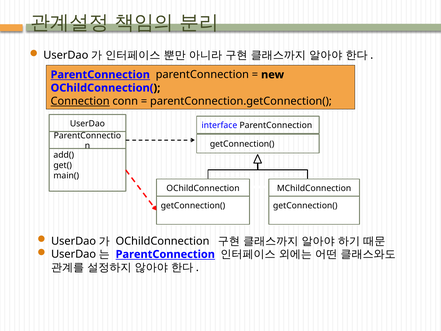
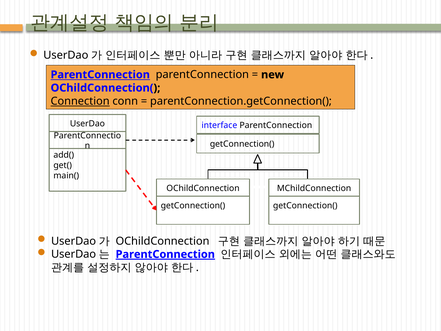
ParentConnection underline: none -> present (165, 254)
